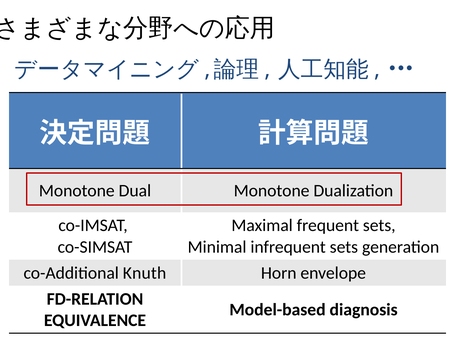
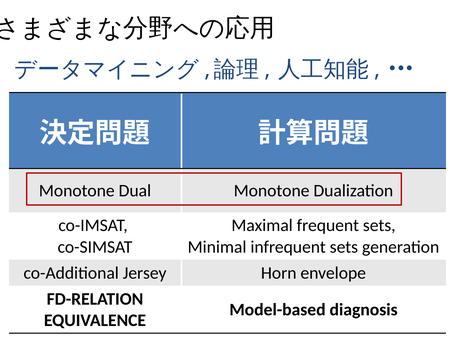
Knuth: Knuth -> Jersey (145, 274)
